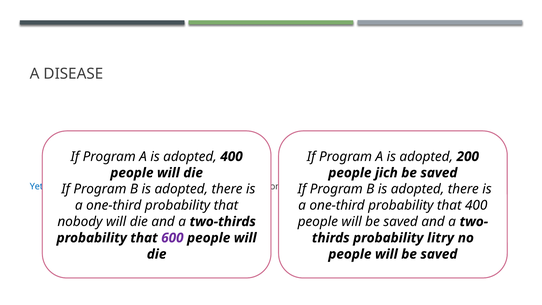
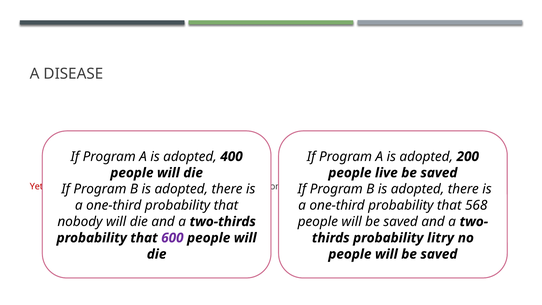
jich: jich -> live (386, 173)
Yet colour: blue -> red (36, 187)
that 400: 400 -> 568 (476, 205)
